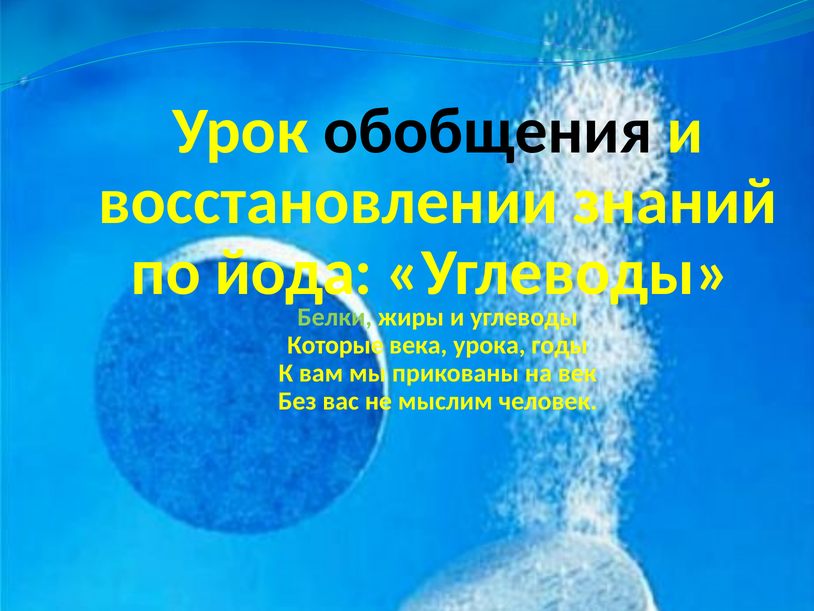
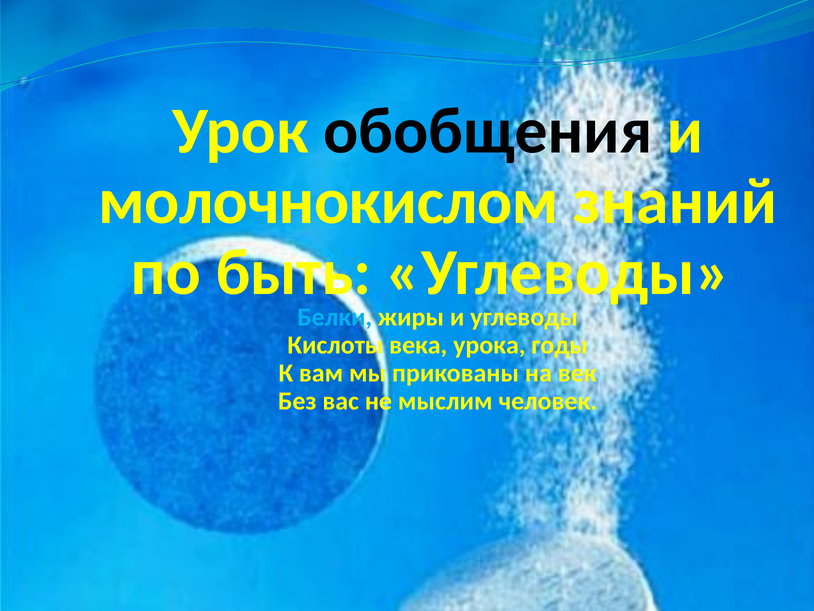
восстановлении: восстановлении -> молочнокислом (328, 202)
йода: йода -> быть (293, 272)
Белки colour: light green -> light blue (335, 317)
Которые: Которые -> Кислоты (335, 345)
